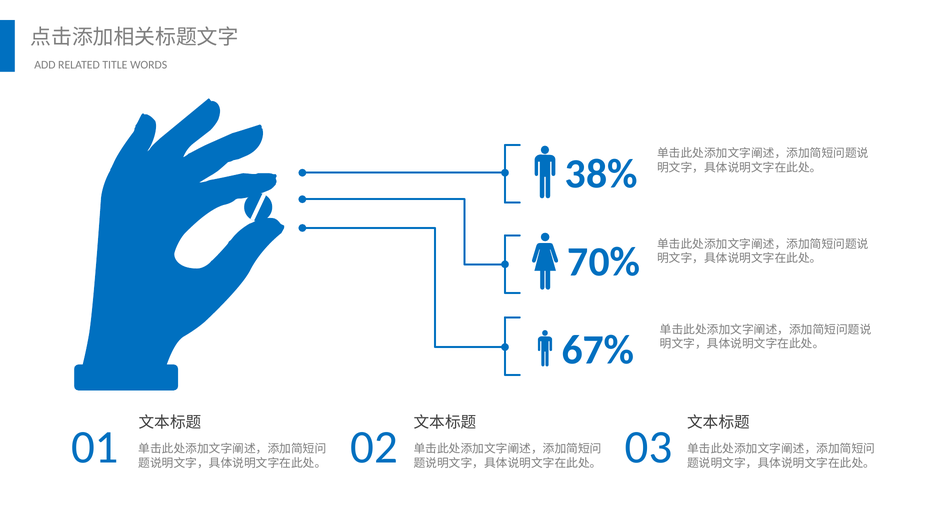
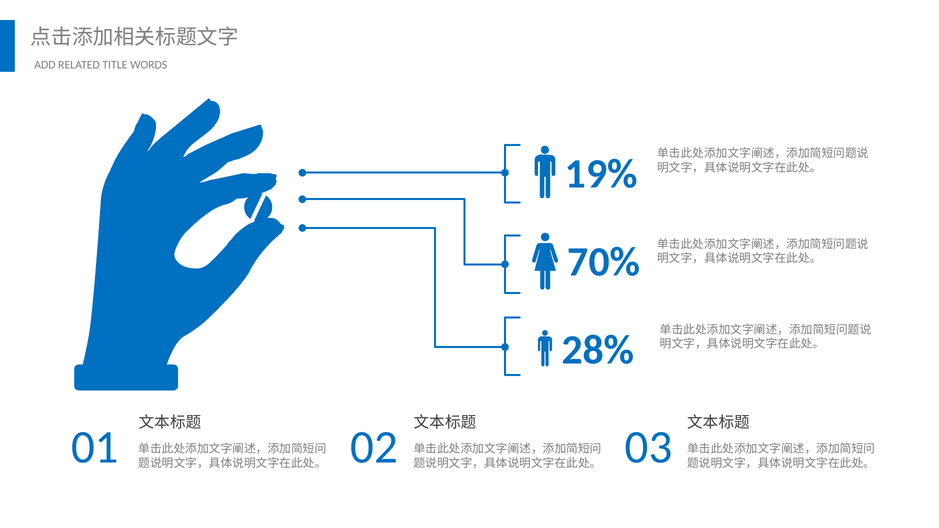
38%: 38% -> 19% (601, 174)
67%: 67% -> 28% (598, 350)
